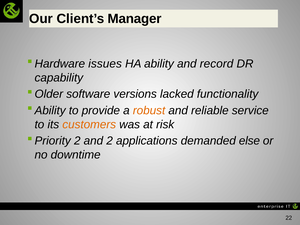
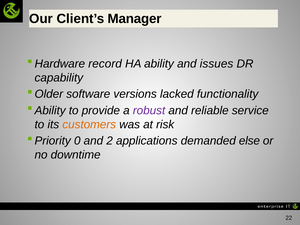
issues: issues -> record (105, 64)
record: record -> issues (217, 64)
robust colour: orange -> purple (149, 110)
2: 2 -> 0 (77, 141)
